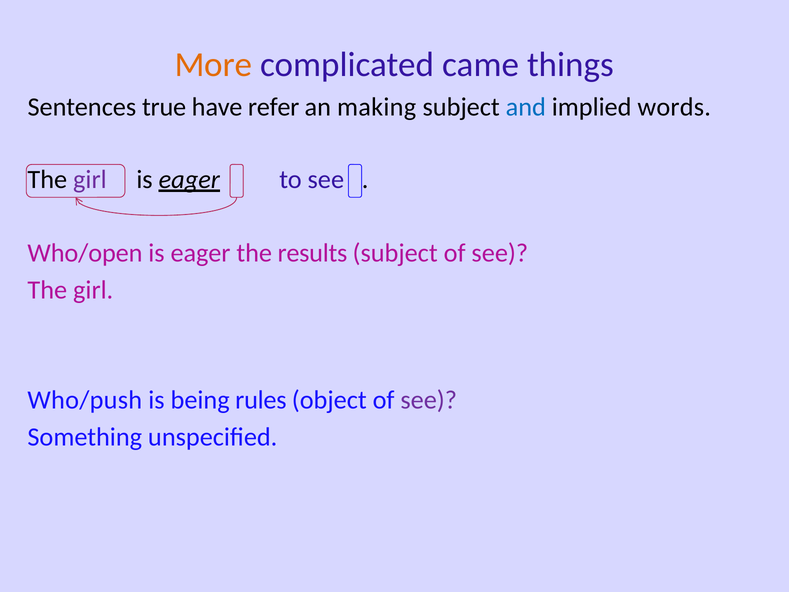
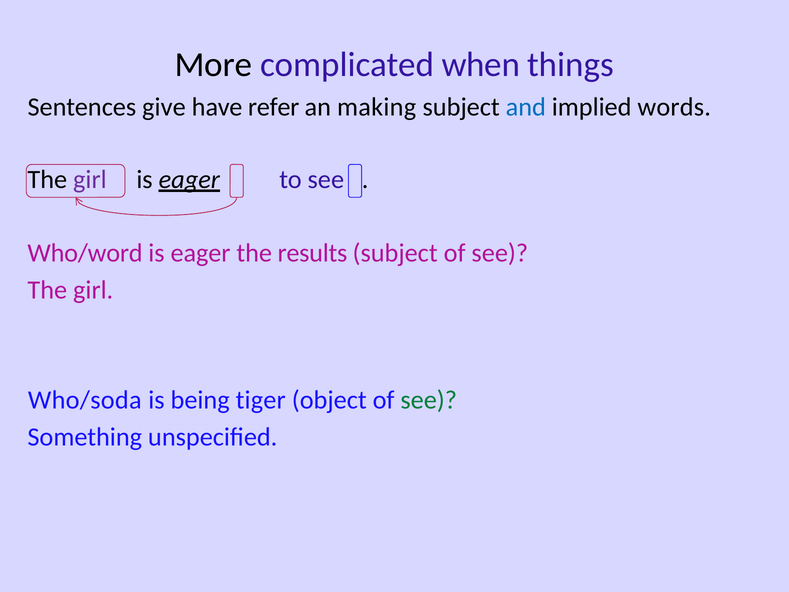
More colour: orange -> black (213, 65)
came: came -> when (481, 65)
true: true -> give (164, 107)
Who/open: Who/open -> Who/word (85, 253)
Who/push: Who/push -> Who/soda (85, 400)
rules: rules -> tiger (261, 400)
see colour: purple -> green (429, 400)
